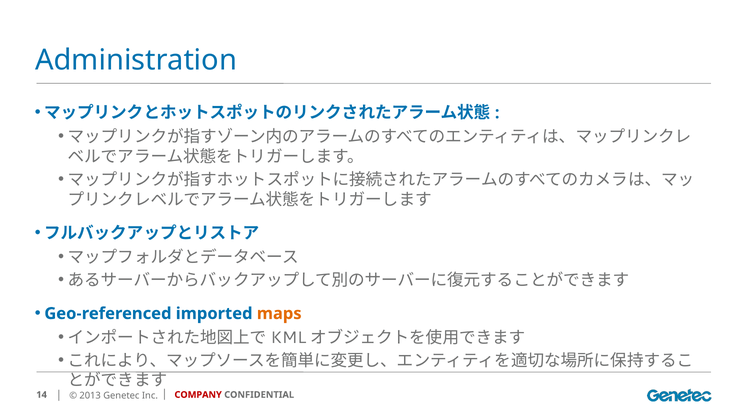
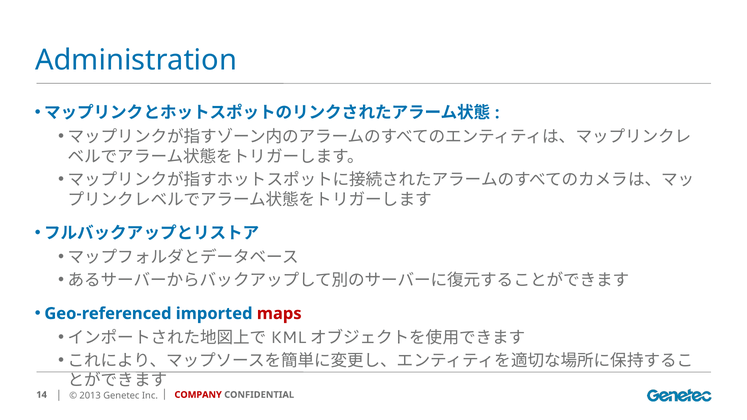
maps colour: orange -> red (279, 314)
